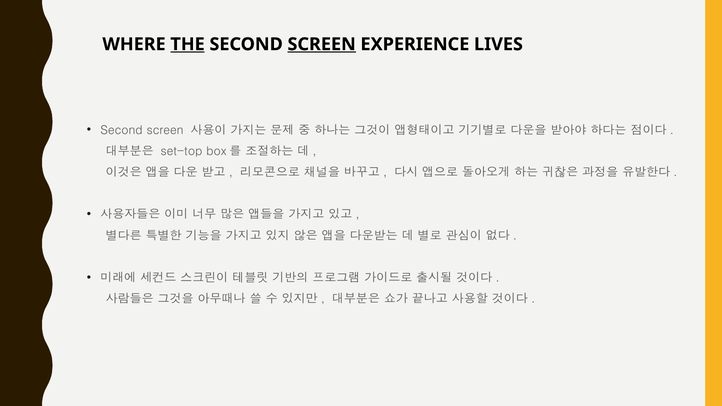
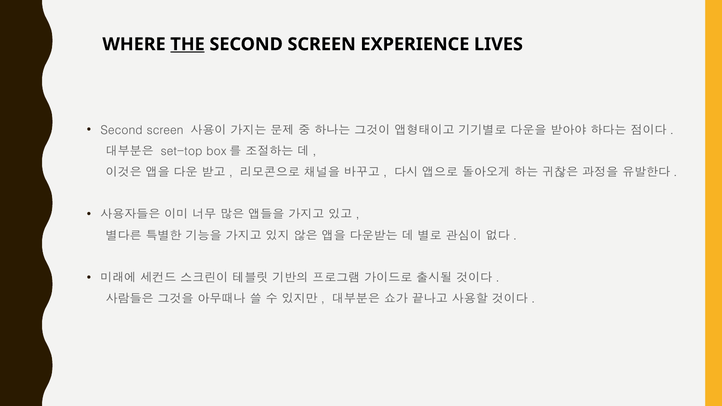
SCREEN underline: present -> none (322, 44)
